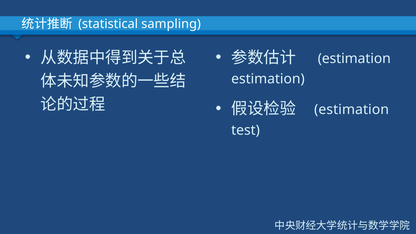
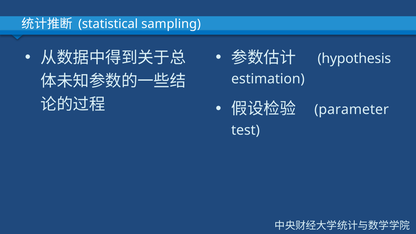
estimation: estimation -> hypothesis (354, 59)
estimation: estimation -> parameter (352, 110)
